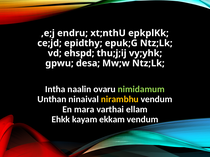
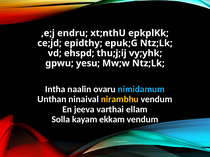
desa: desa -> yesu (88, 63)
nimidamum colour: light green -> light blue (141, 89)
mara: mara -> jeeva (84, 110)
Ehkk: Ehkk -> Solla (61, 120)
